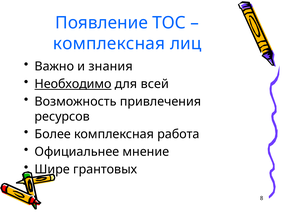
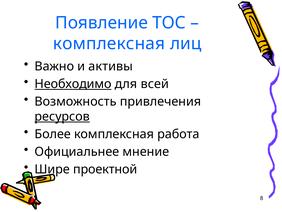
знания: знания -> активы (111, 66)
ресурсов underline: none -> present (62, 116)
грантовых: грантовых -> проектной (105, 169)
